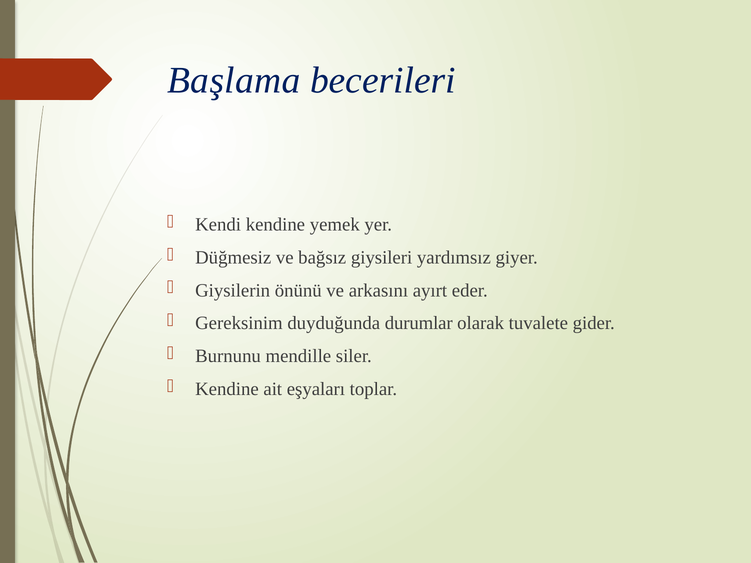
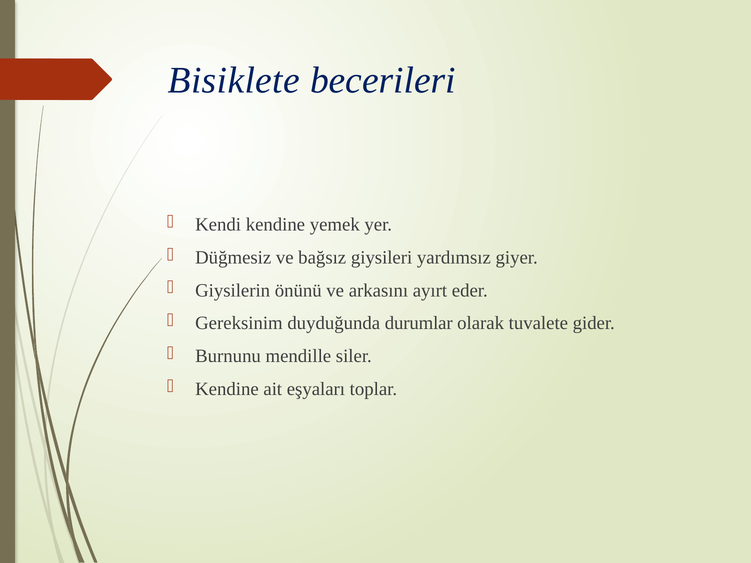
Başlama: Başlama -> Bisiklete (234, 80)
